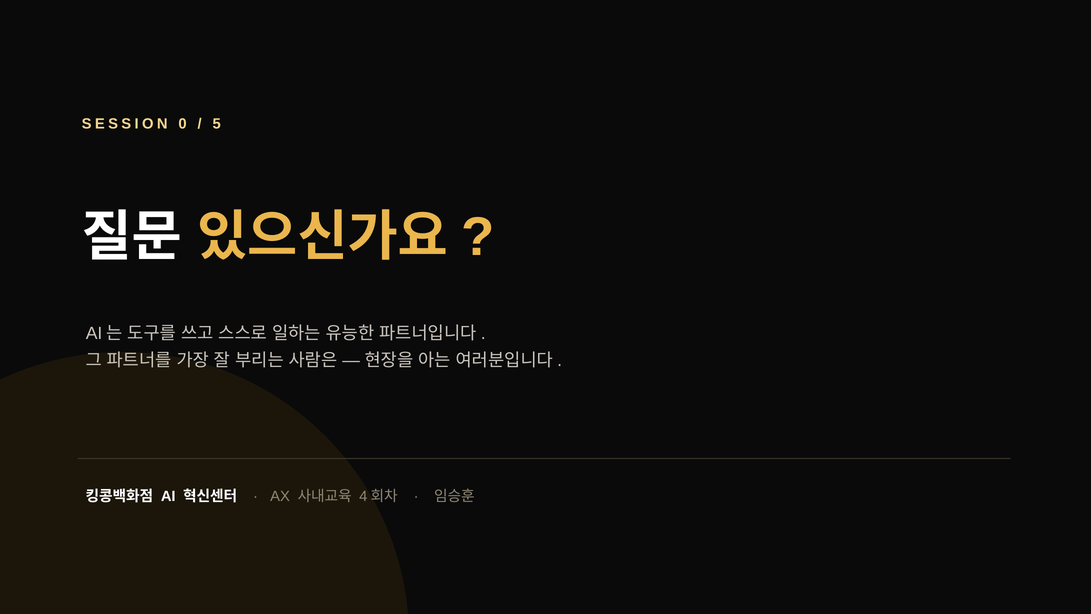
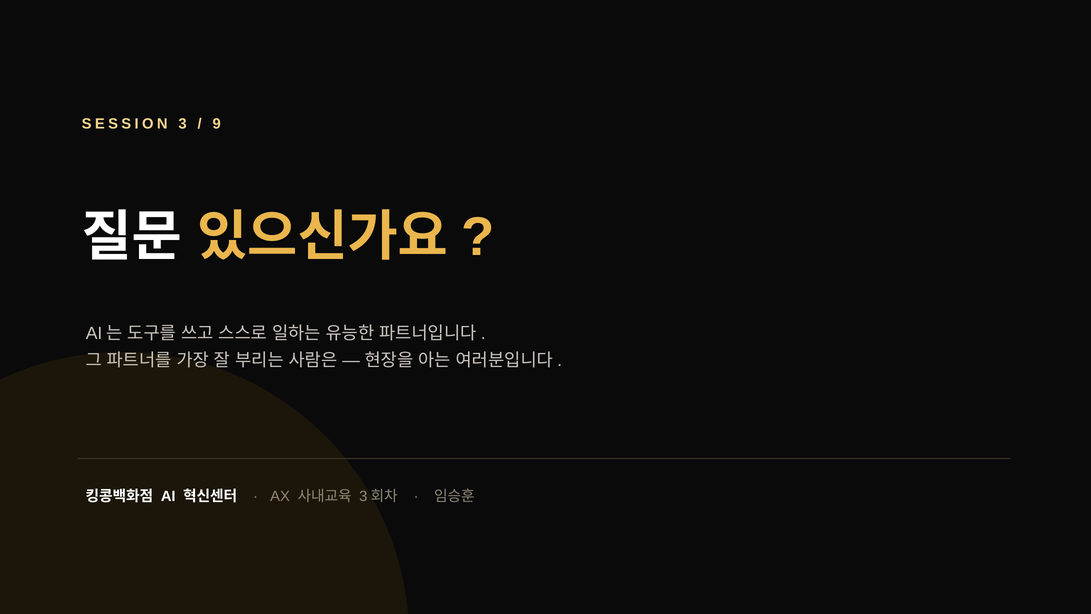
SESSION 0: 0 -> 3 (183, 124)
5: 5 -> 9 (217, 124)
4: 4 -> 3 (363, 496)
